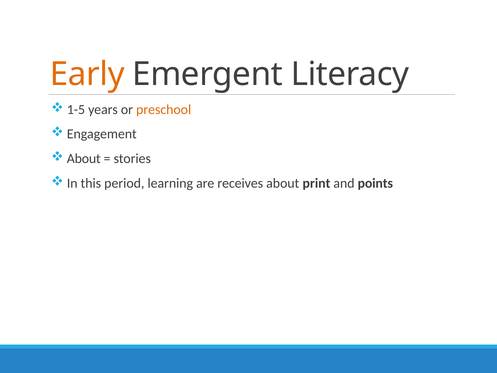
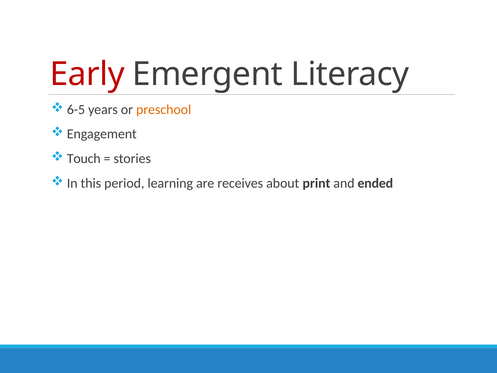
Early colour: orange -> red (87, 74)
1-5: 1-5 -> 6-5 (76, 109)
About: About -> Touch (84, 159)
points: points -> ended (375, 183)
